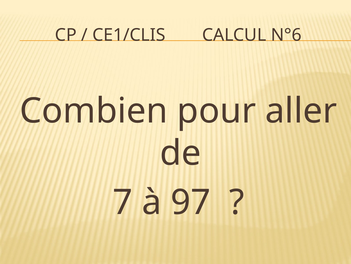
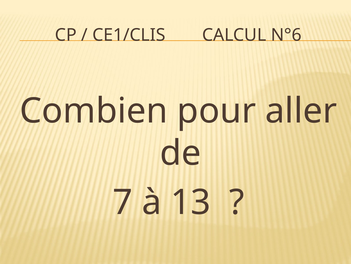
97: 97 -> 13 (191, 202)
